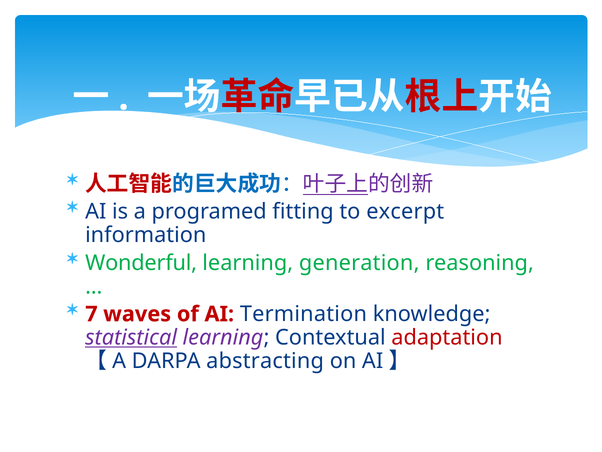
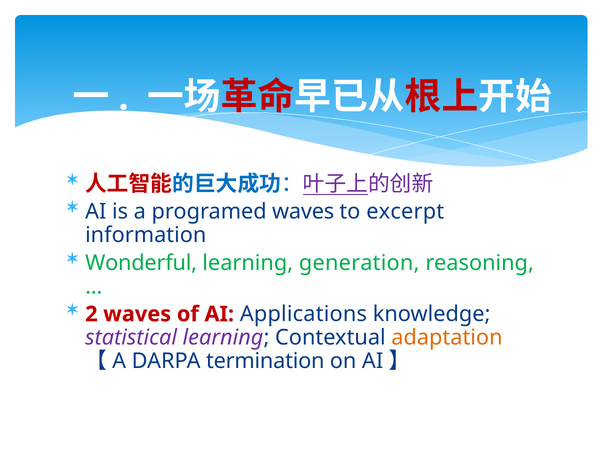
programed fitting: fitting -> waves (303, 211)
7: 7 -> 2 (91, 314)
Termination: Termination -> Applications (303, 314)
statistical underline: present -> none (131, 337)
adaptation colour: red -> orange (447, 337)
abstracting: abstracting -> termination (265, 361)
